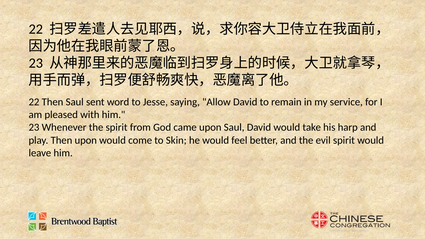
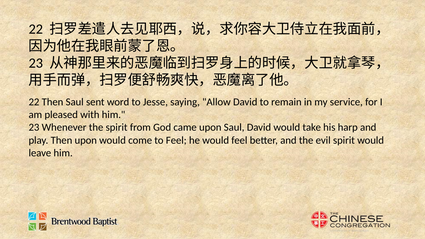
to Skin: Skin -> Feel (176, 140)
